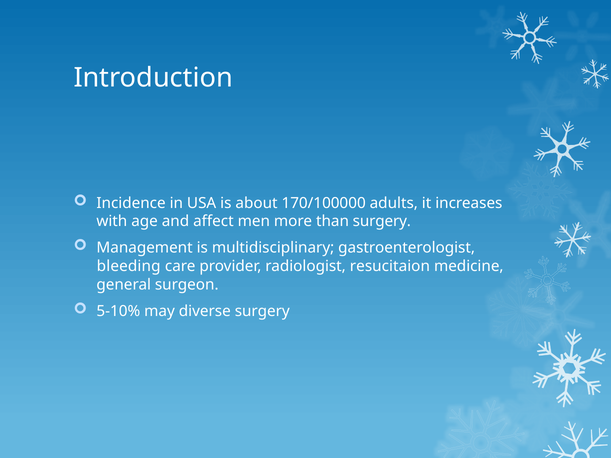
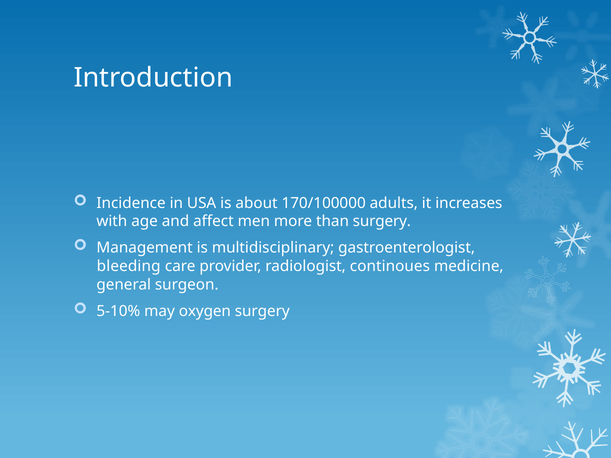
resucitaion: resucitaion -> continoues (390, 266)
diverse: diverse -> oxygen (205, 311)
